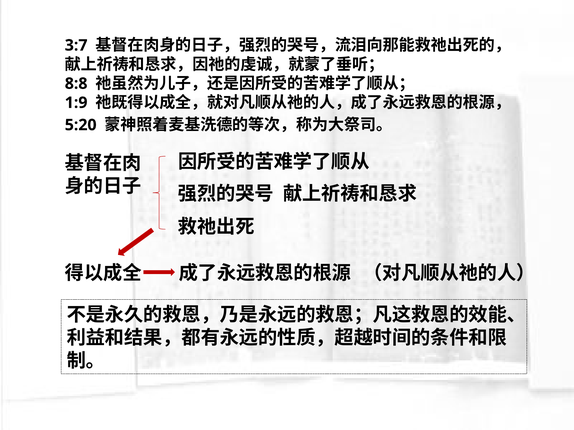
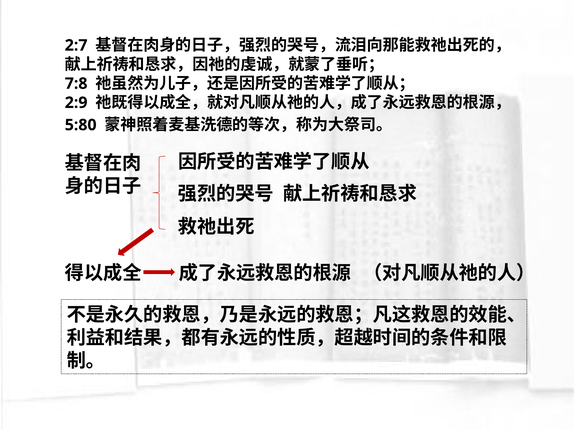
3:7: 3:7 -> 2:7 (76, 45)
8:8: 8:8 -> 7:8 (76, 84)
1:9: 1:9 -> 2:9 (76, 103)
5:20: 5:20 -> 5:80 (81, 125)
